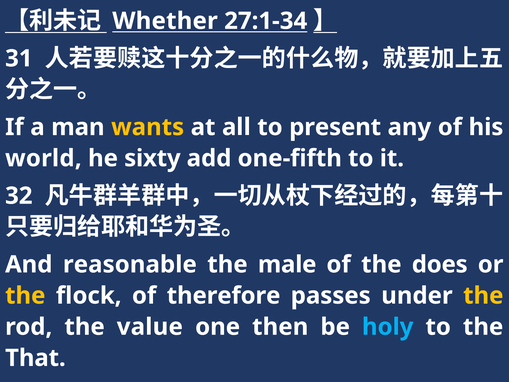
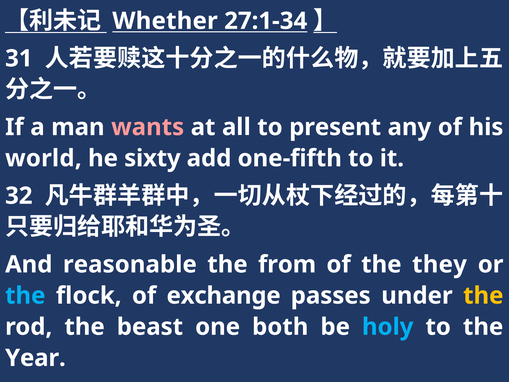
wants colour: yellow -> pink (148, 127)
male: male -> from (287, 264)
does: does -> they (439, 264)
the colour: yellow -> light blue (25, 295)
therefore: therefore -> exchange (224, 295)
value: value -> beast (150, 327)
then: then -> both (280, 327)
That: That -> Year (35, 358)
